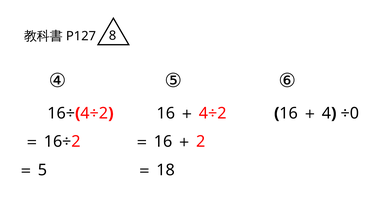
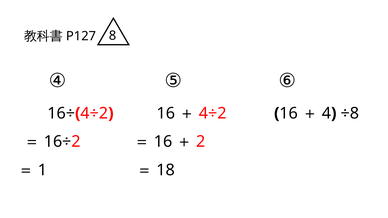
÷0: ÷0 -> ÷8 (350, 113)
5: 5 -> 1 (43, 170)
